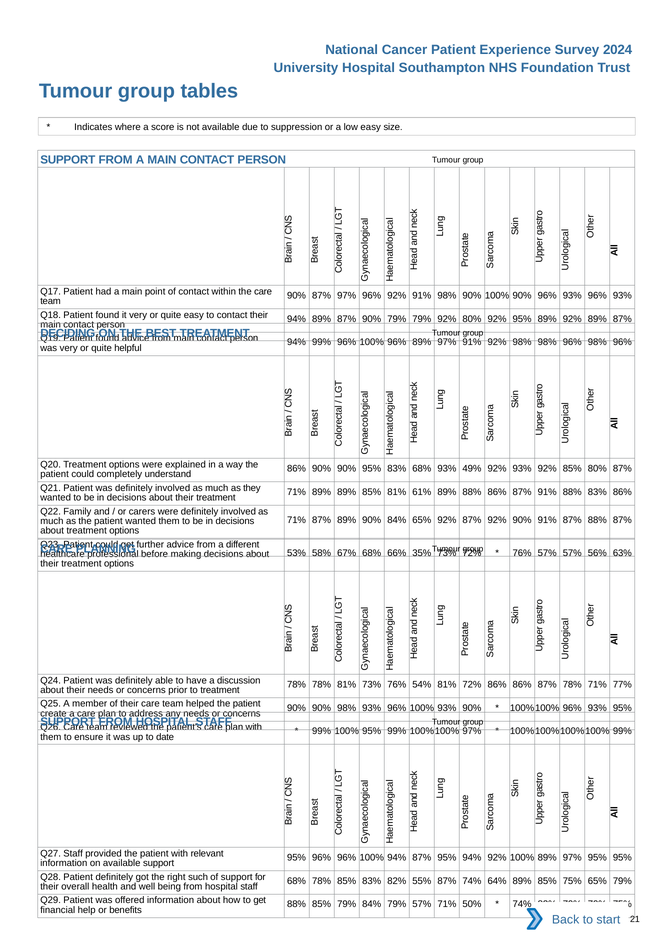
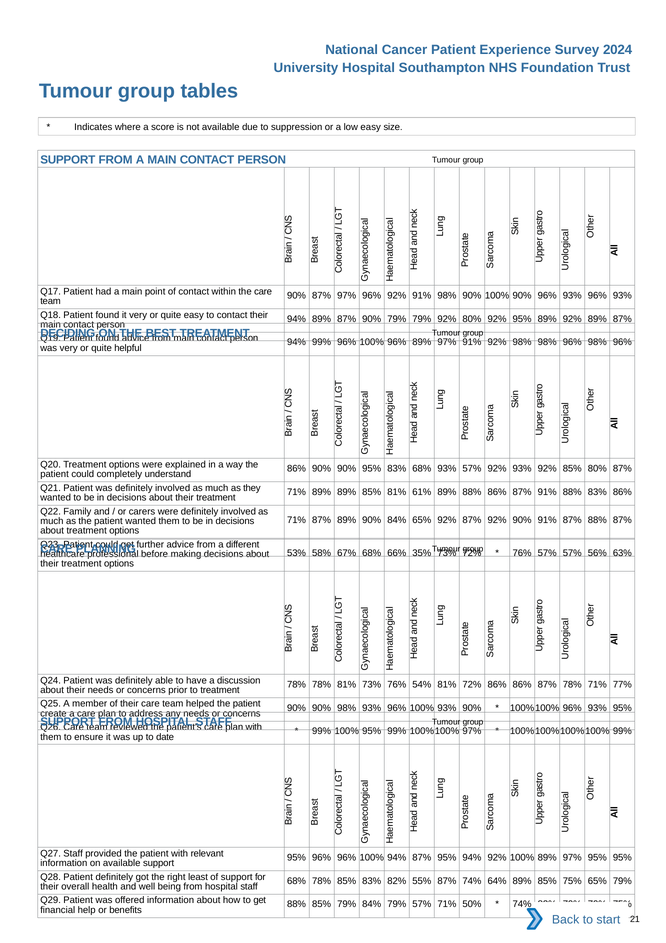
93% 49%: 49% -> 57% (472, 468)
such: such -> least (198, 876)
